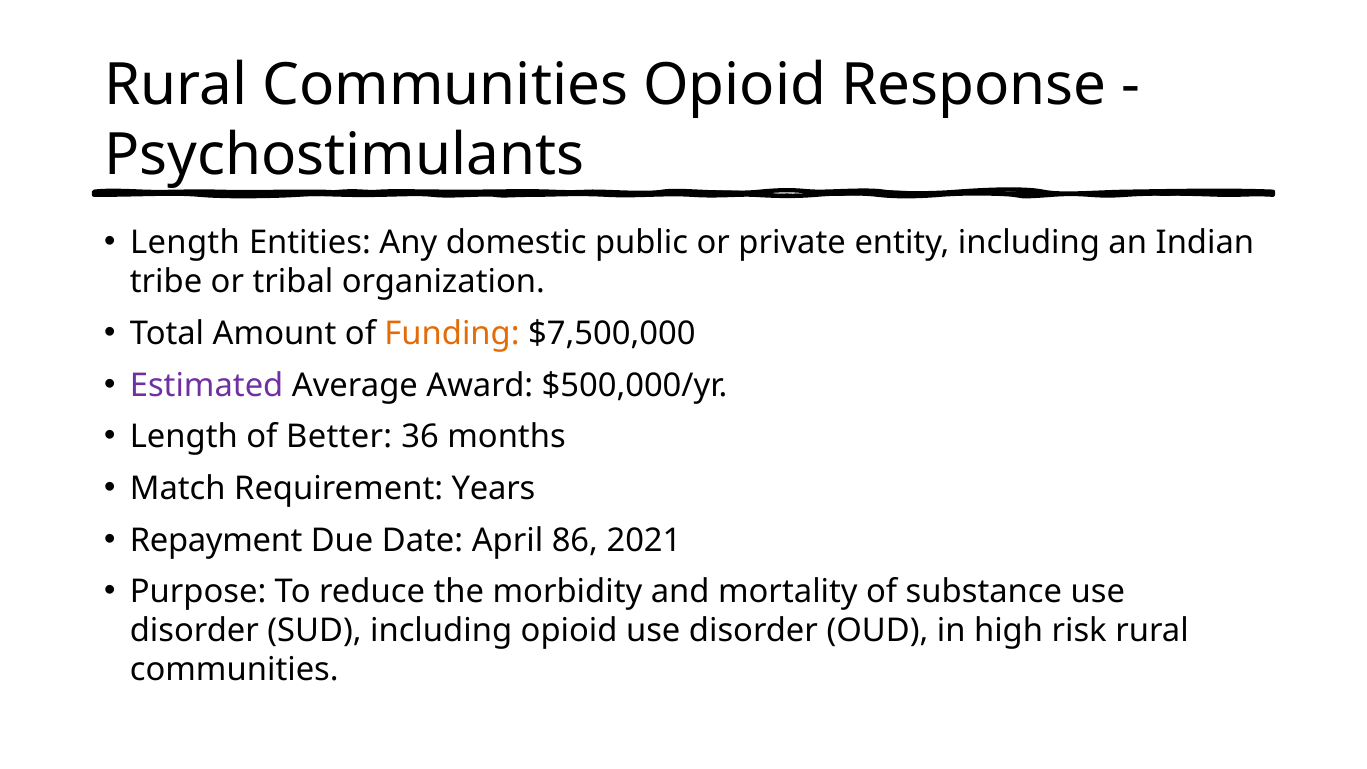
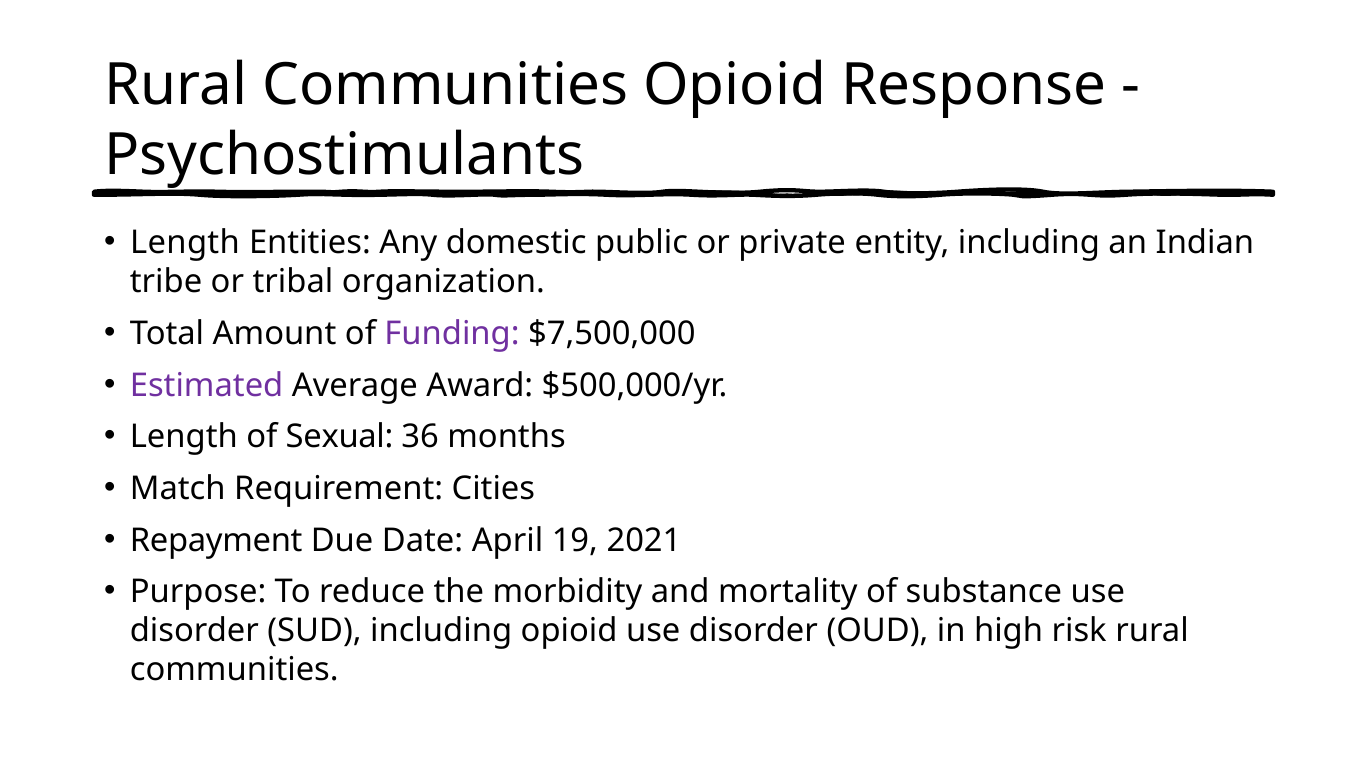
Funding colour: orange -> purple (452, 334)
Better: Better -> Sexual (340, 437)
Years: Years -> Cities (493, 488)
86: 86 -> 19 (575, 540)
